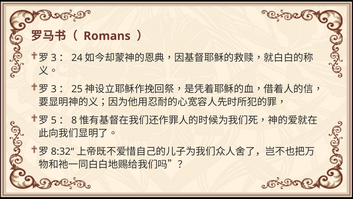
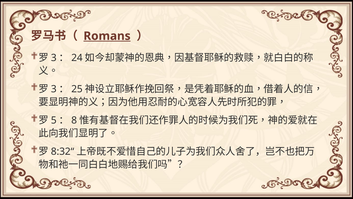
Romans underline: none -> present (107, 36)
